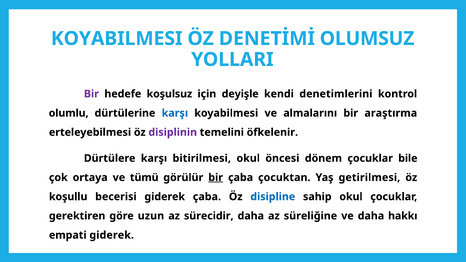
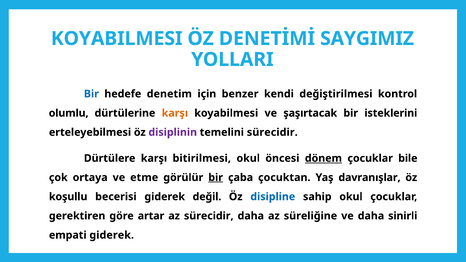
OLUMSUZ: OLUMSUZ -> SAYGIMIZ (367, 39)
Bir colour: purple -> blue (91, 94)
koşulsuz: koşulsuz -> denetim (169, 94)
deyişle: deyişle -> benzer (240, 94)
denetimlerini: denetimlerini -> değiştirilmesi (336, 94)
karşı colour: blue -> orange (175, 113)
almalarını: almalarını -> şaşırtacak (310, 113)
araştırma: araştırma -> isteklerini (391, 113)
temelini öfkelenir: öfkelenir -> sürecidir (272, 132)
dönem underline: none -> present (323, 158)
tümü: tümü -> etme (144, 178)
getirilmesi: getirilmesi -> davranışlar (369, 178)
giderek çaba: çaba -> değil (207, 197)
uzun: uzun -> artar (151, 216)
hakkı: hakkı -> sinirli (403, 216)
